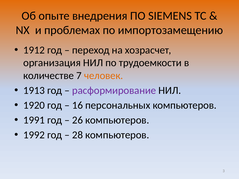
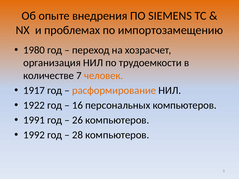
1912: 1912 -> 1980 (34, 50)
1913: 1913 -> 1917 (34, 91)
расформирование colour: purple -> orange (114, 91)
1920: 1920 -> 1922 (34, 105)
